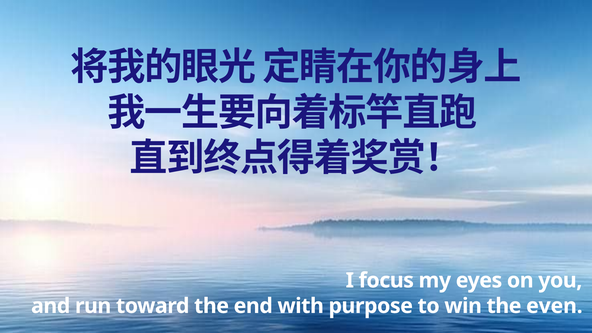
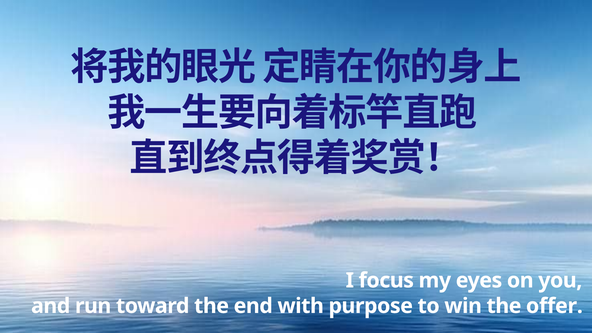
even: even -> offer (554, 306)
